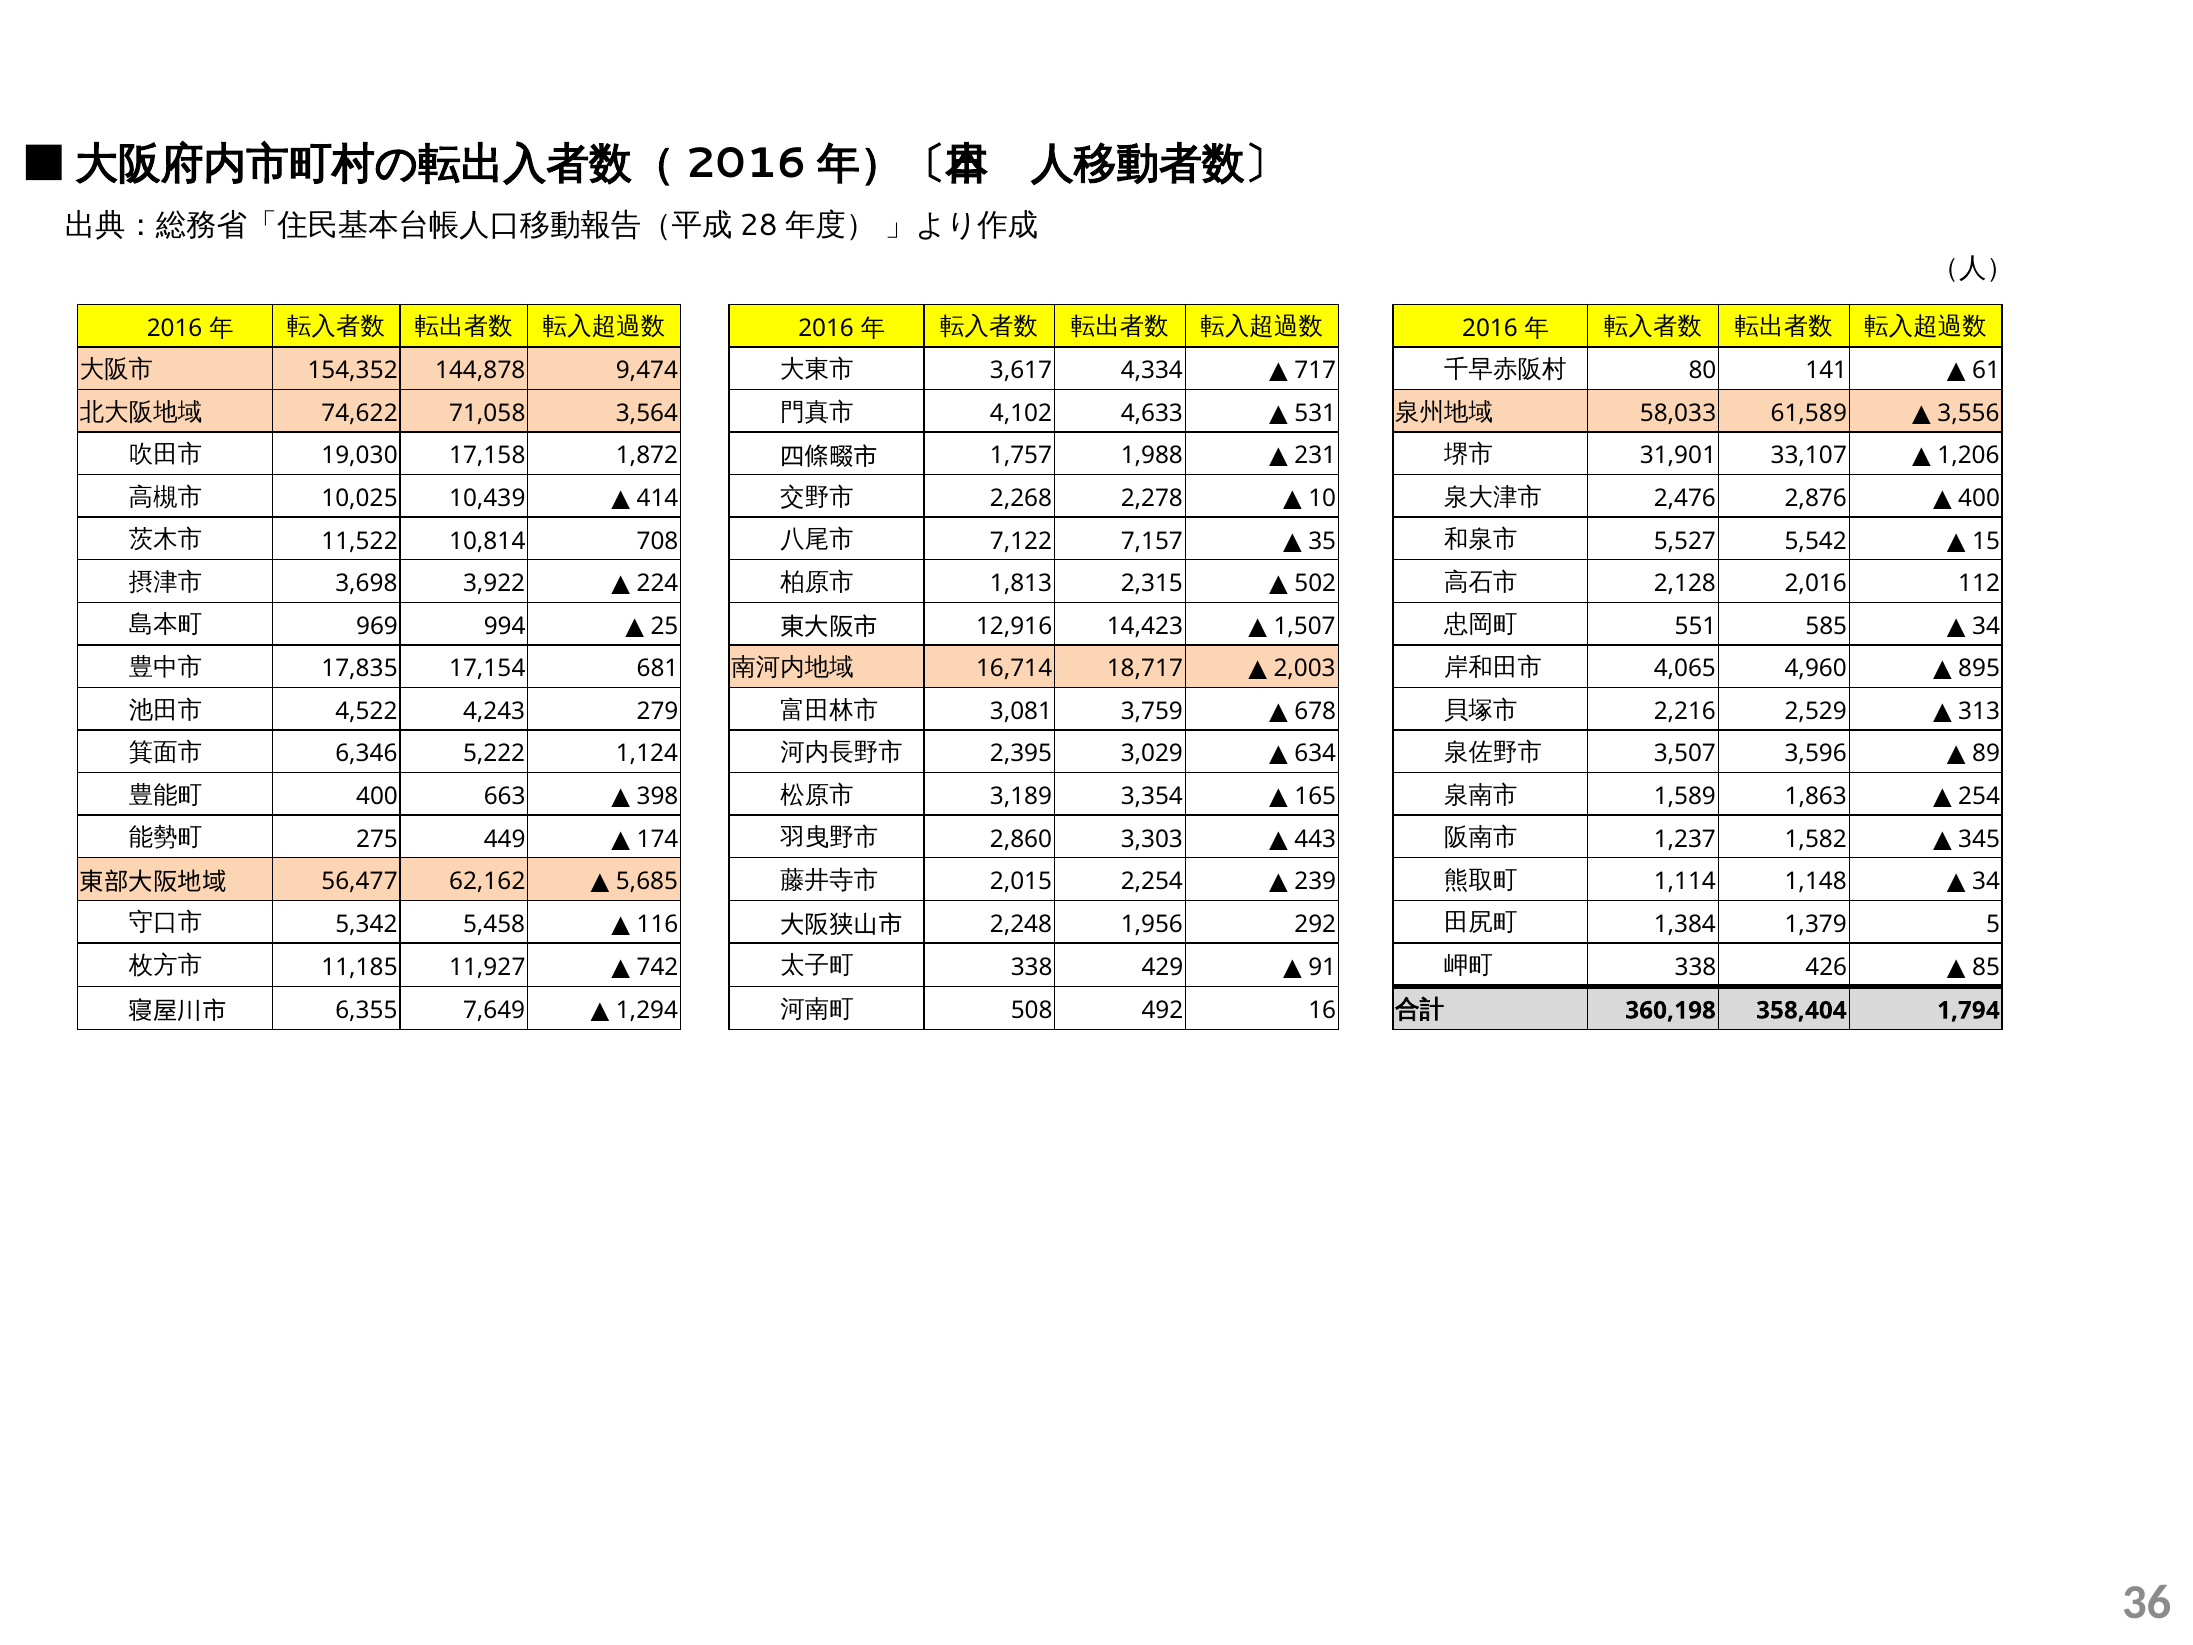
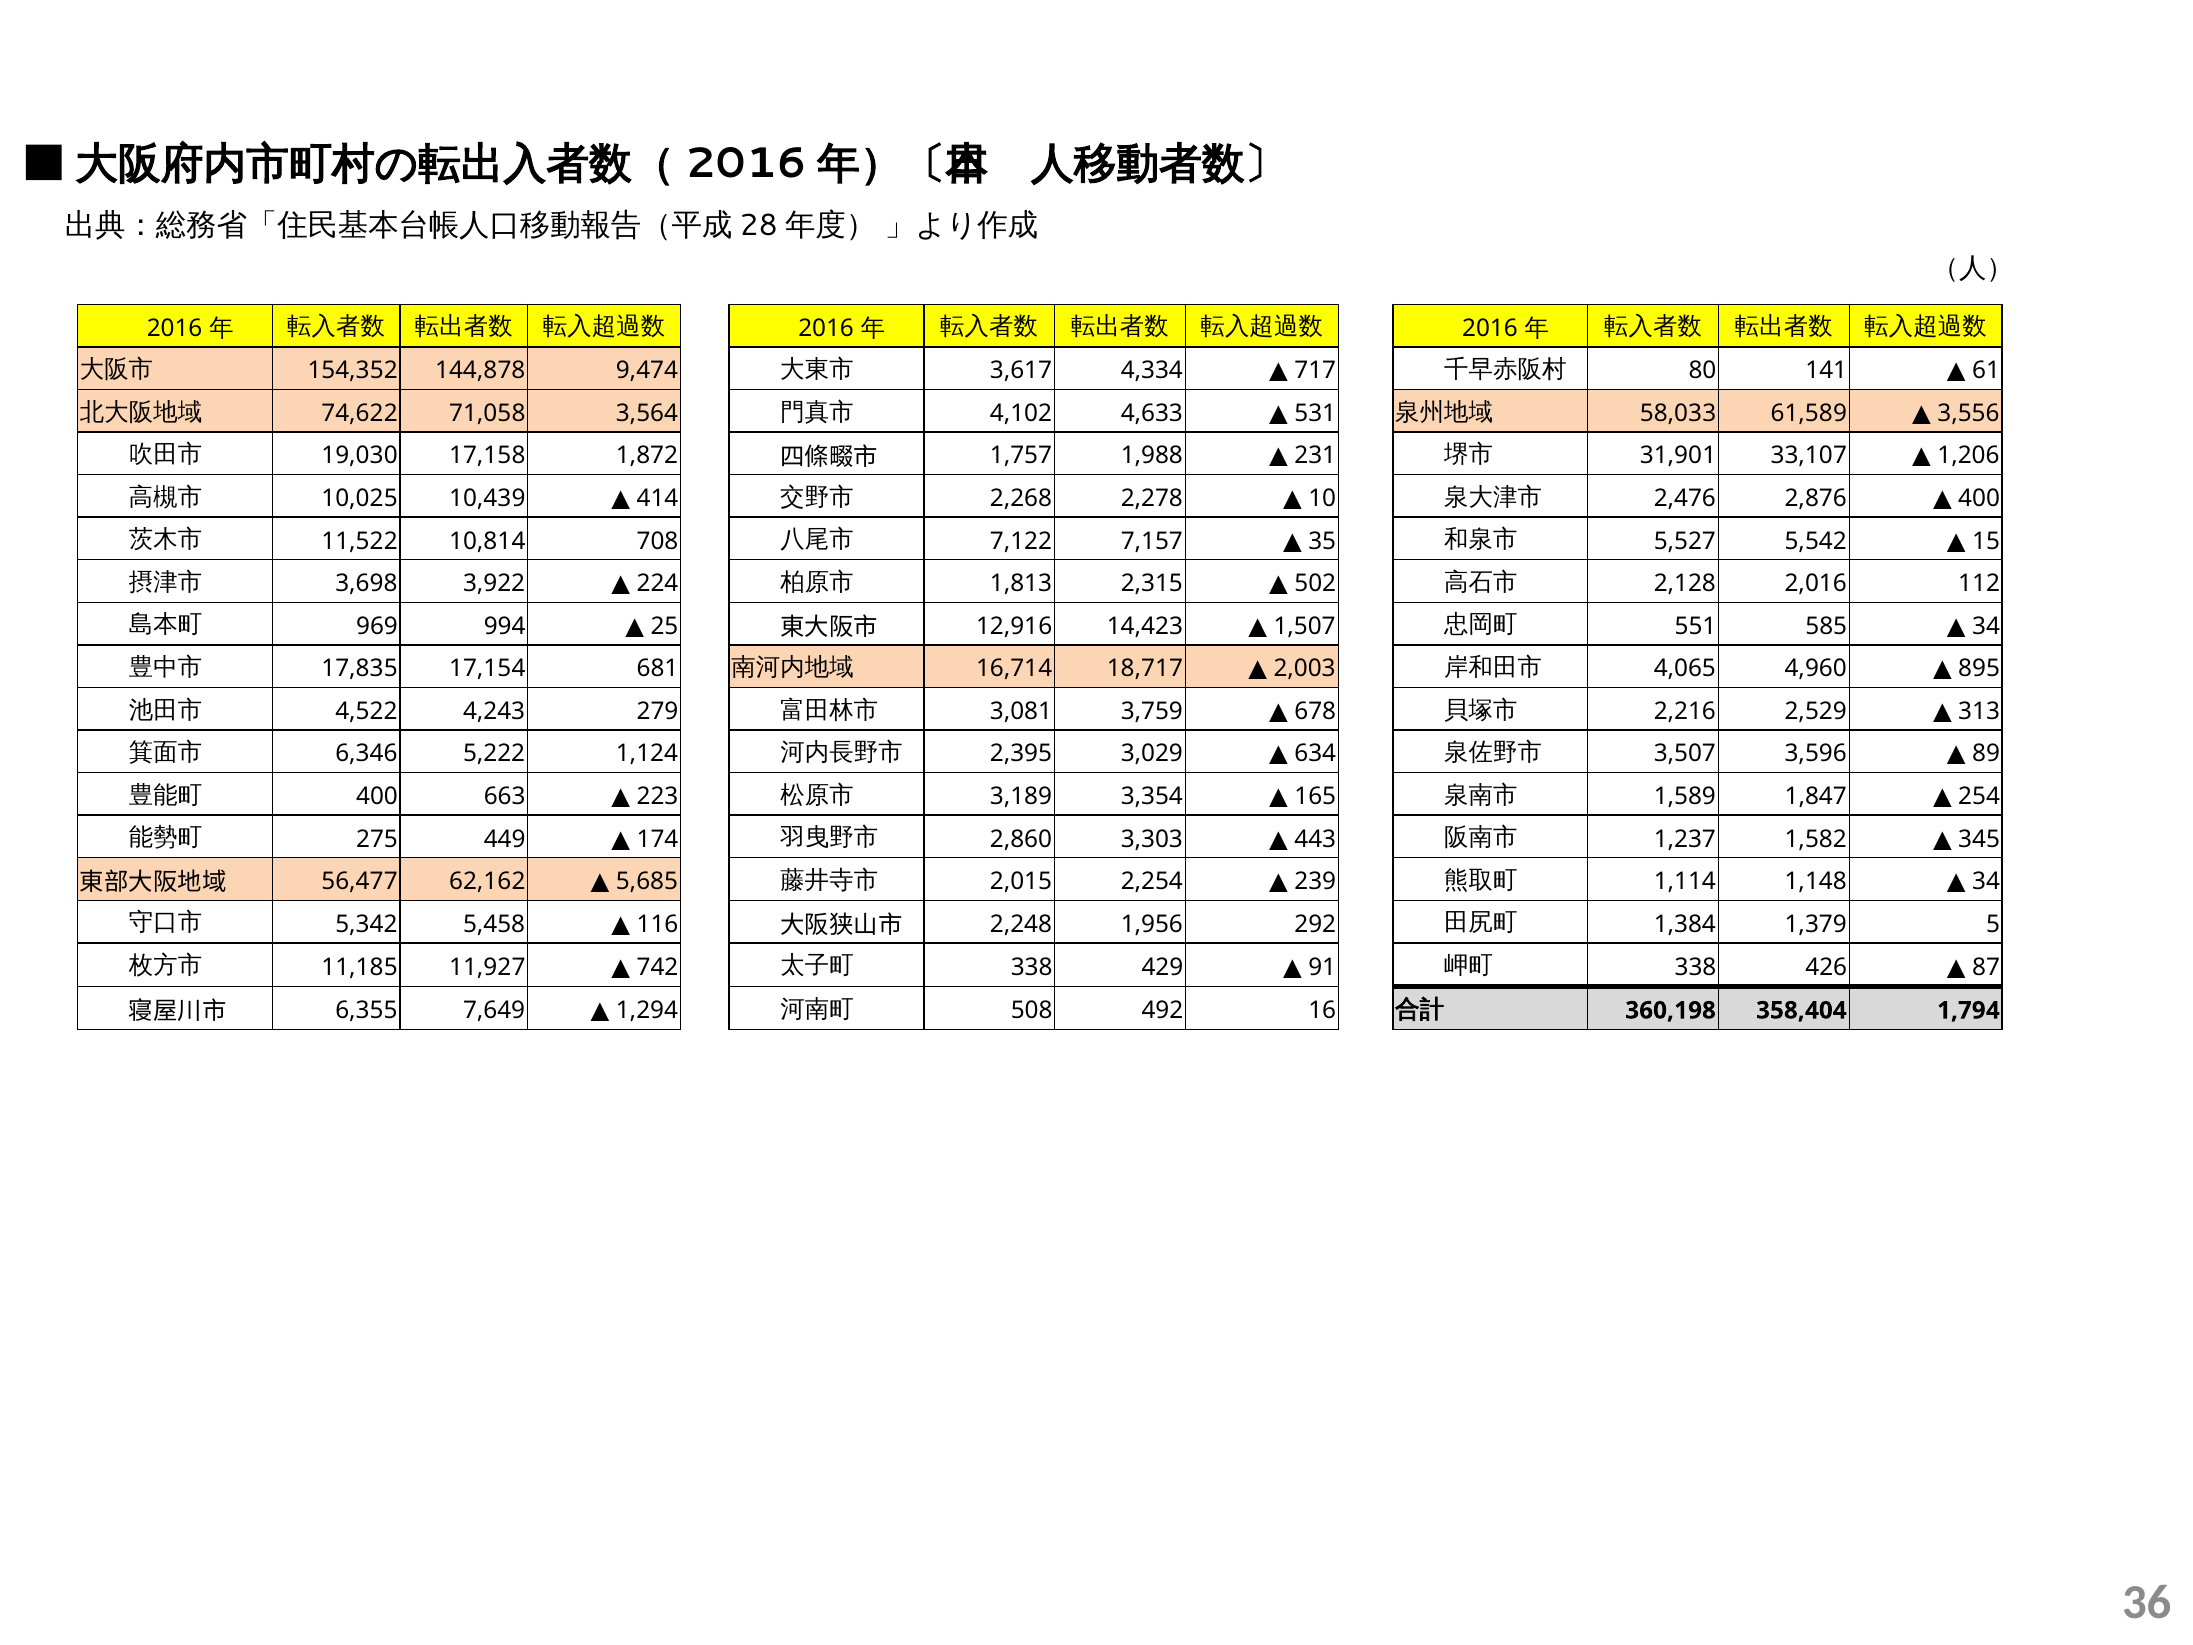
398: 398 -> 223 (658, 796)
1,863: 1,863 -> 1,847 (1816, 796)
85: 85 -> 87 (1986, 967)
